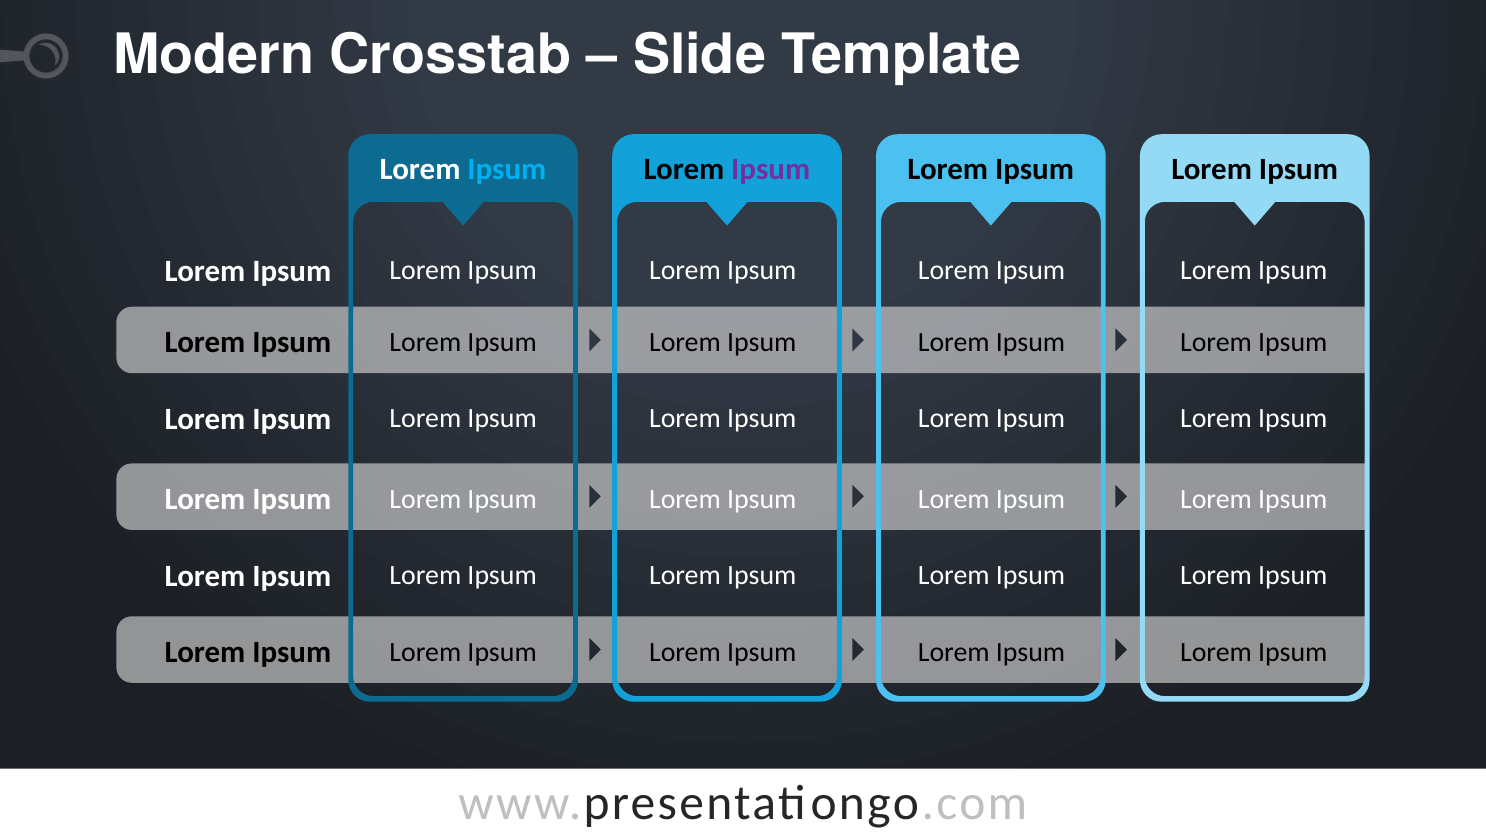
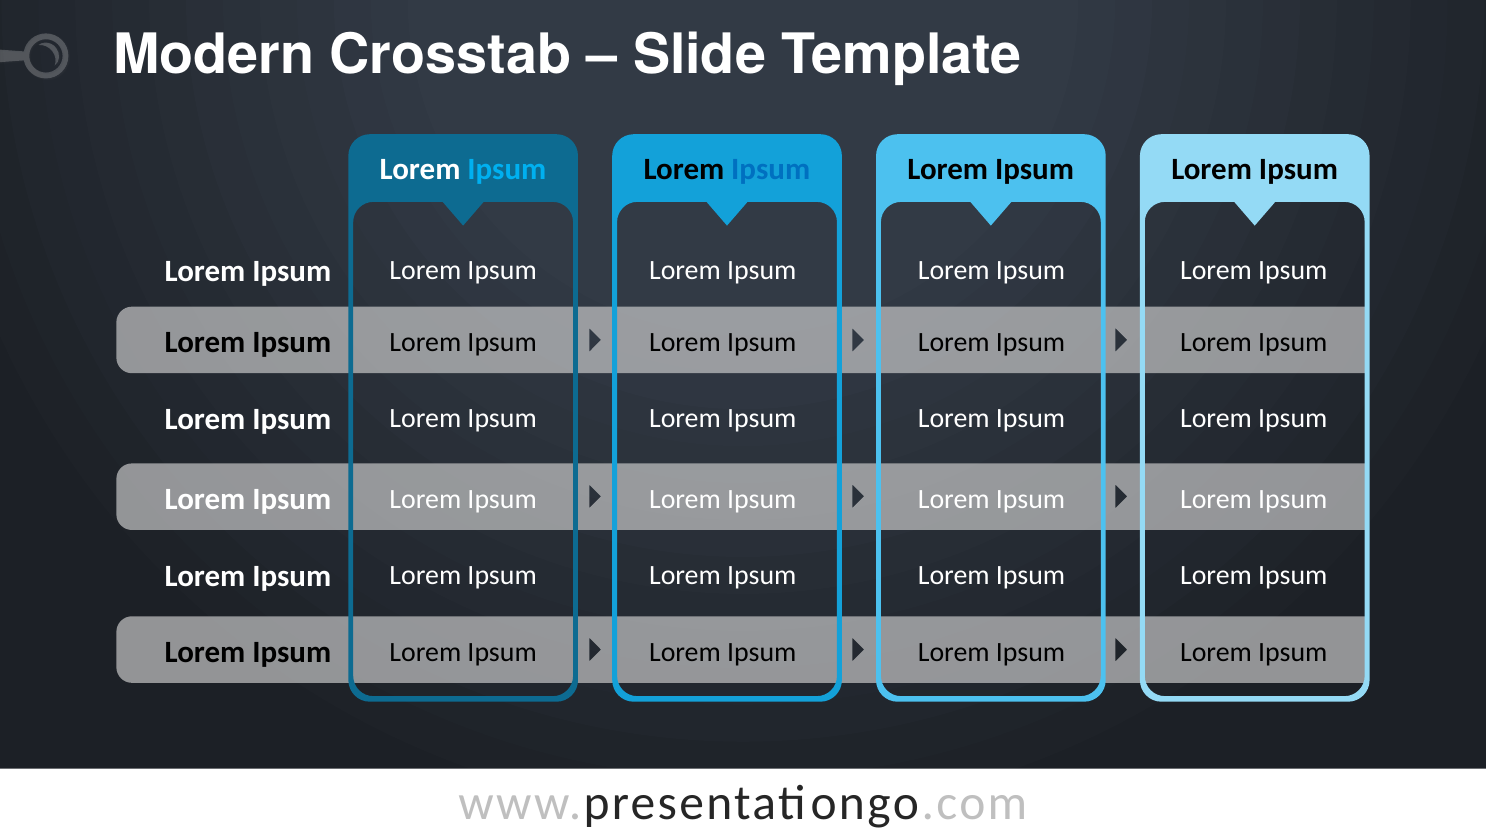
Ipsum colour: purple -> blue (771, 169)
